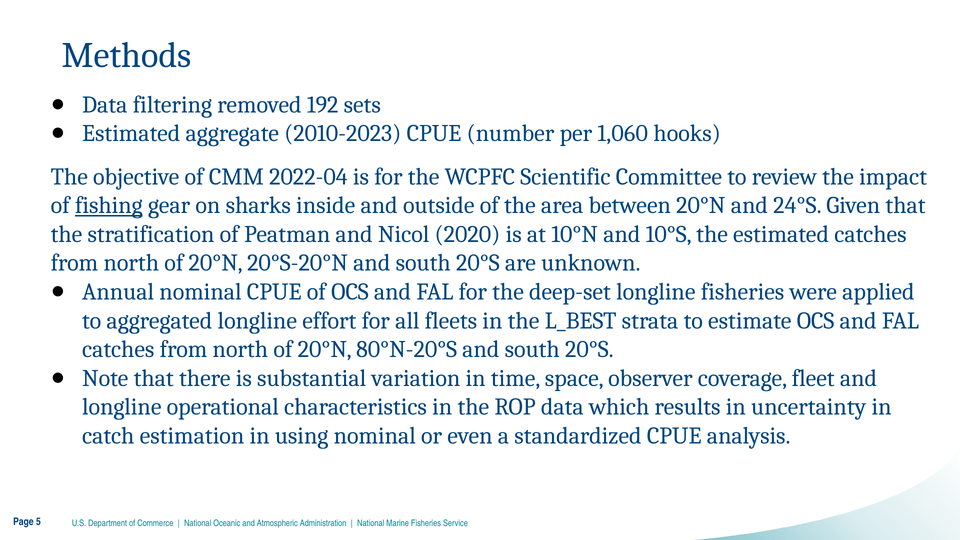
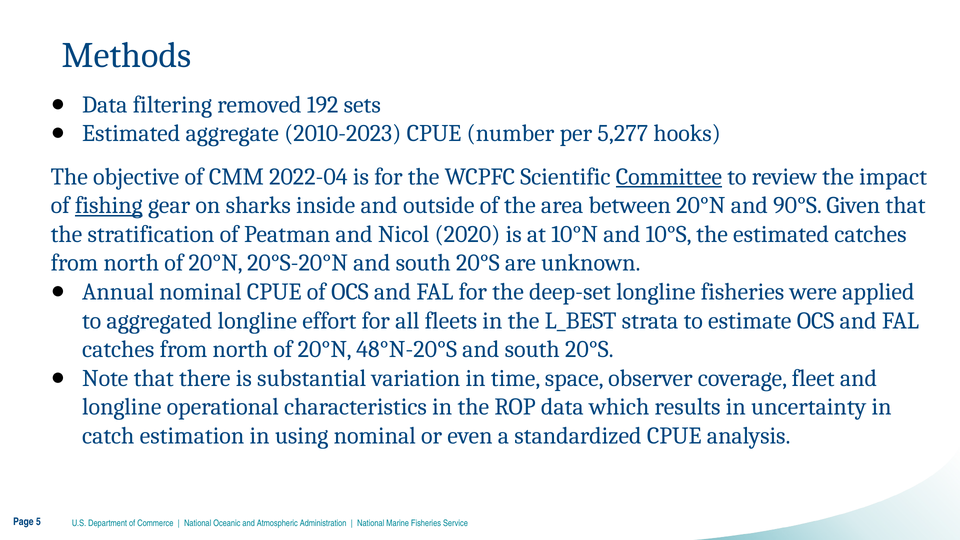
1,060: 1,060 -> 5,277 (623, 133)
Committee underline: none -> present (669, 177)
24°S: 24°S -> 90°S (798, 205)
80°N-20°S: 80°N-20°S -> 48°N-20°S (407, 349)
